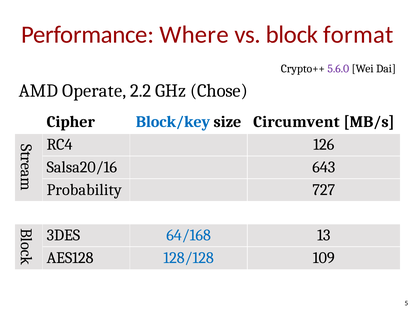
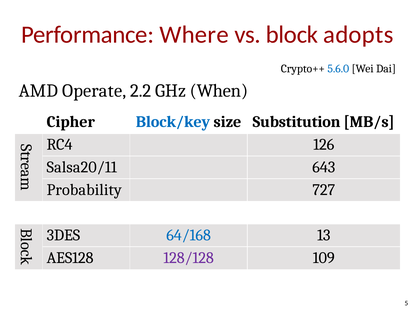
format: format -> adopts (358, 35)
5.6.0 colour: purple -> blue (338, 69)
Chose: Chose -> When (219, 91)
Circumvent: Circumvent -> Substitution (297, 122)
Salsa20/16: Salsa20/16 -> Salsa20/11 (82, 167)
128/128 colour: blue -> purple (189, 258)
